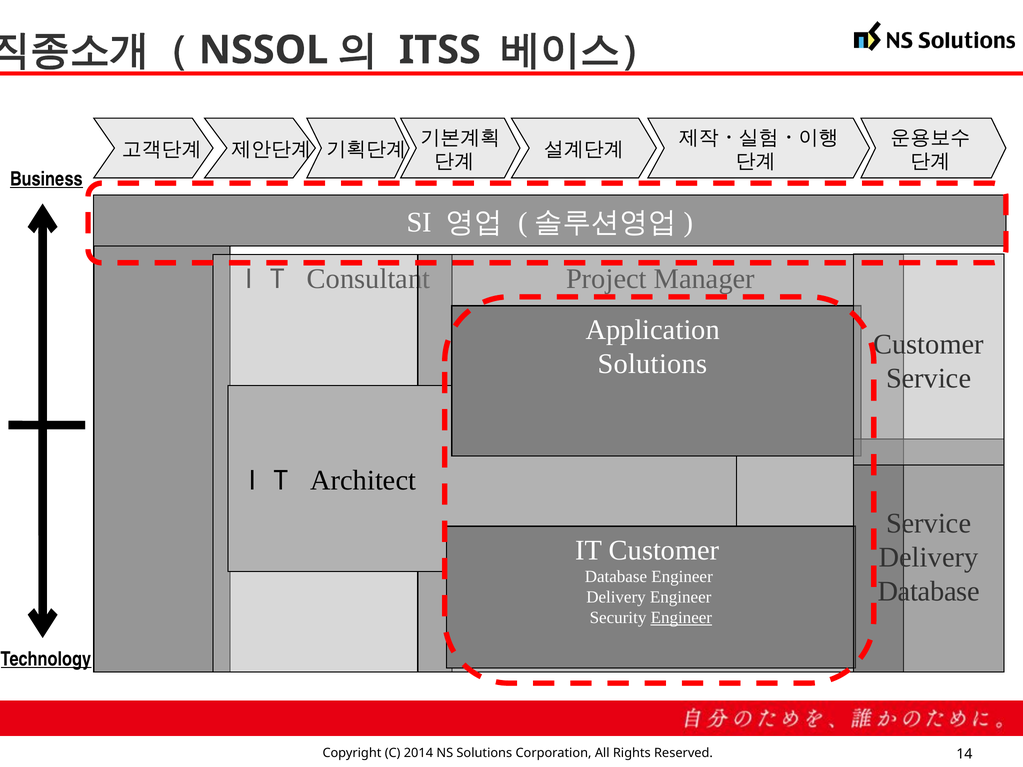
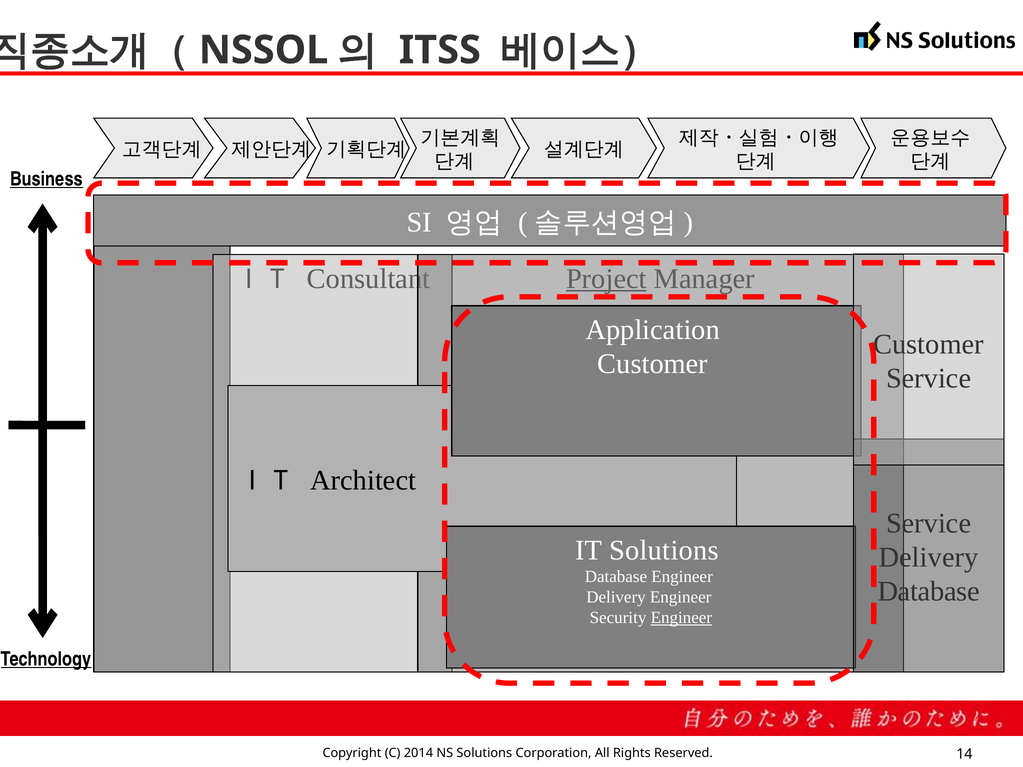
Project underline: none -> present (606, 279)
Solutions: Solutions -> Customer (653, 364)
IT Customer: Customer -> Solutions (664, 550)
